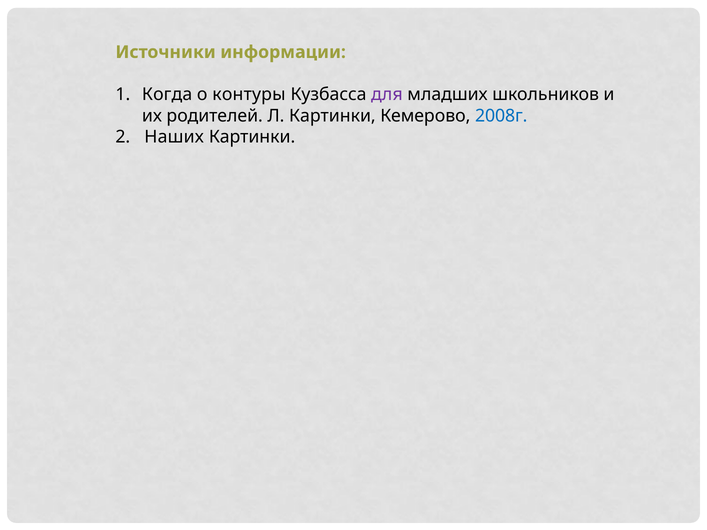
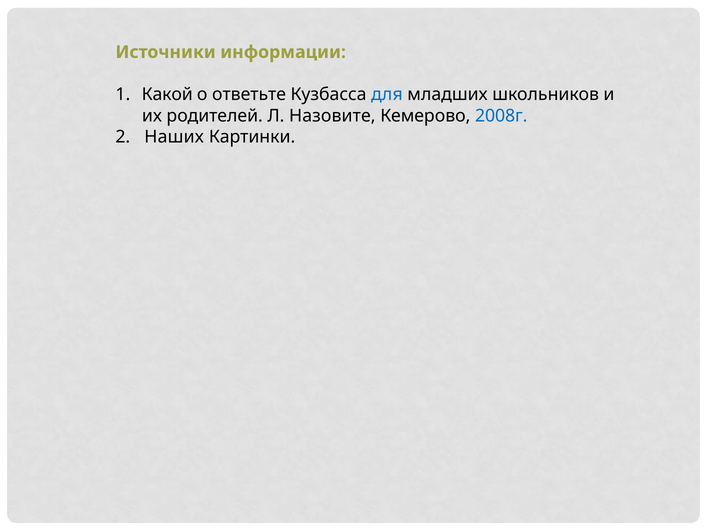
Когда: Когда -> Какой (167, 95)
контуры: контуры -> ответьте (249, 95)
для colour: purple -> blue (387, 95)
Л Картинки: Картинки -> Назовите (332, 116)
